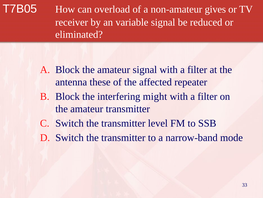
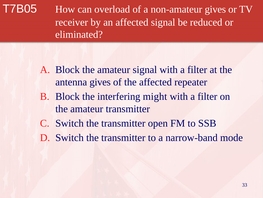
an variable: variable -> affected (132, 22)
antenna these: these -> gives (100, 82)
level: level -> open (158, 123)
